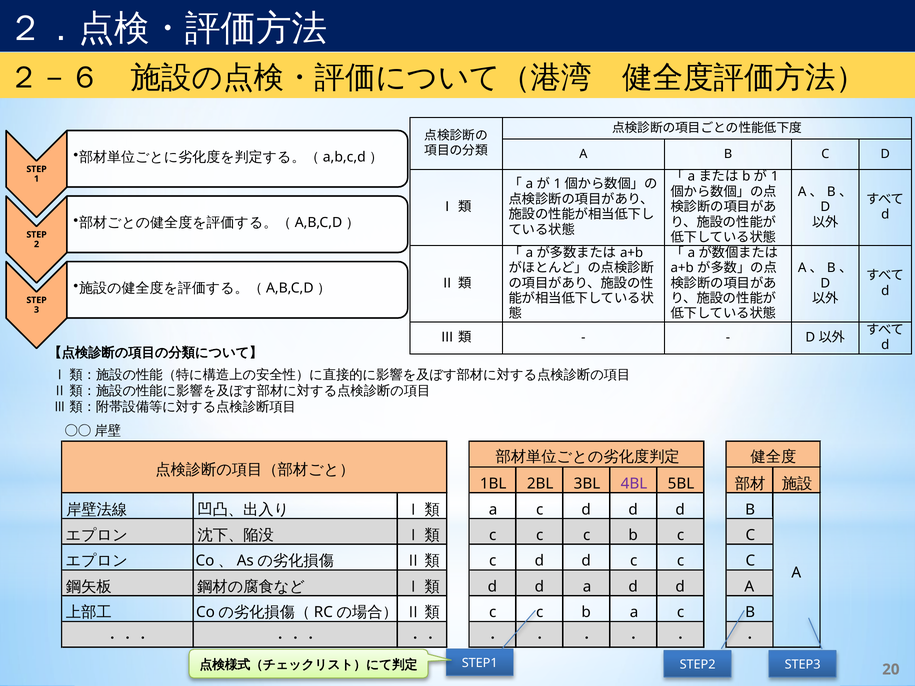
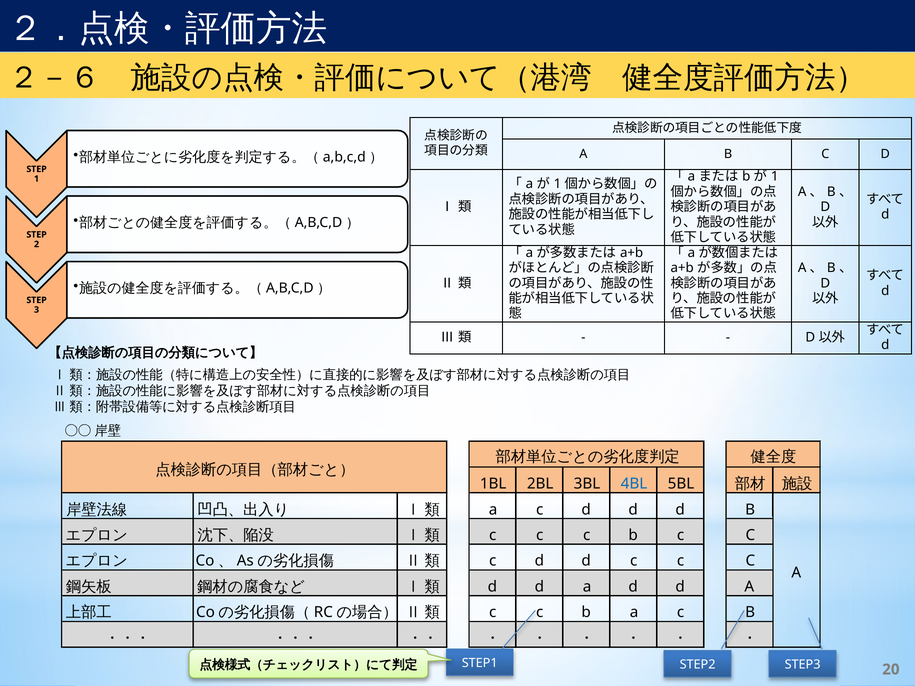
4BL colour: purple -> blue (634, 484)
